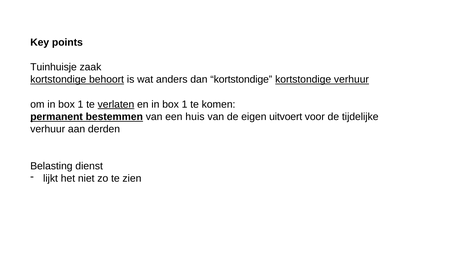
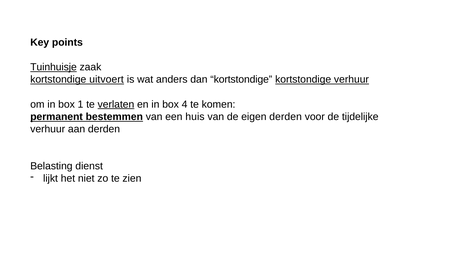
Tuinhuisje underline: none -> present (54, 67)
behoort: behoort -> uitvoert (106, 79)
en in box 1: 1 -> 4 (185, 104)
eigen uitvoert: uitvoert -> derden (286, 116)
